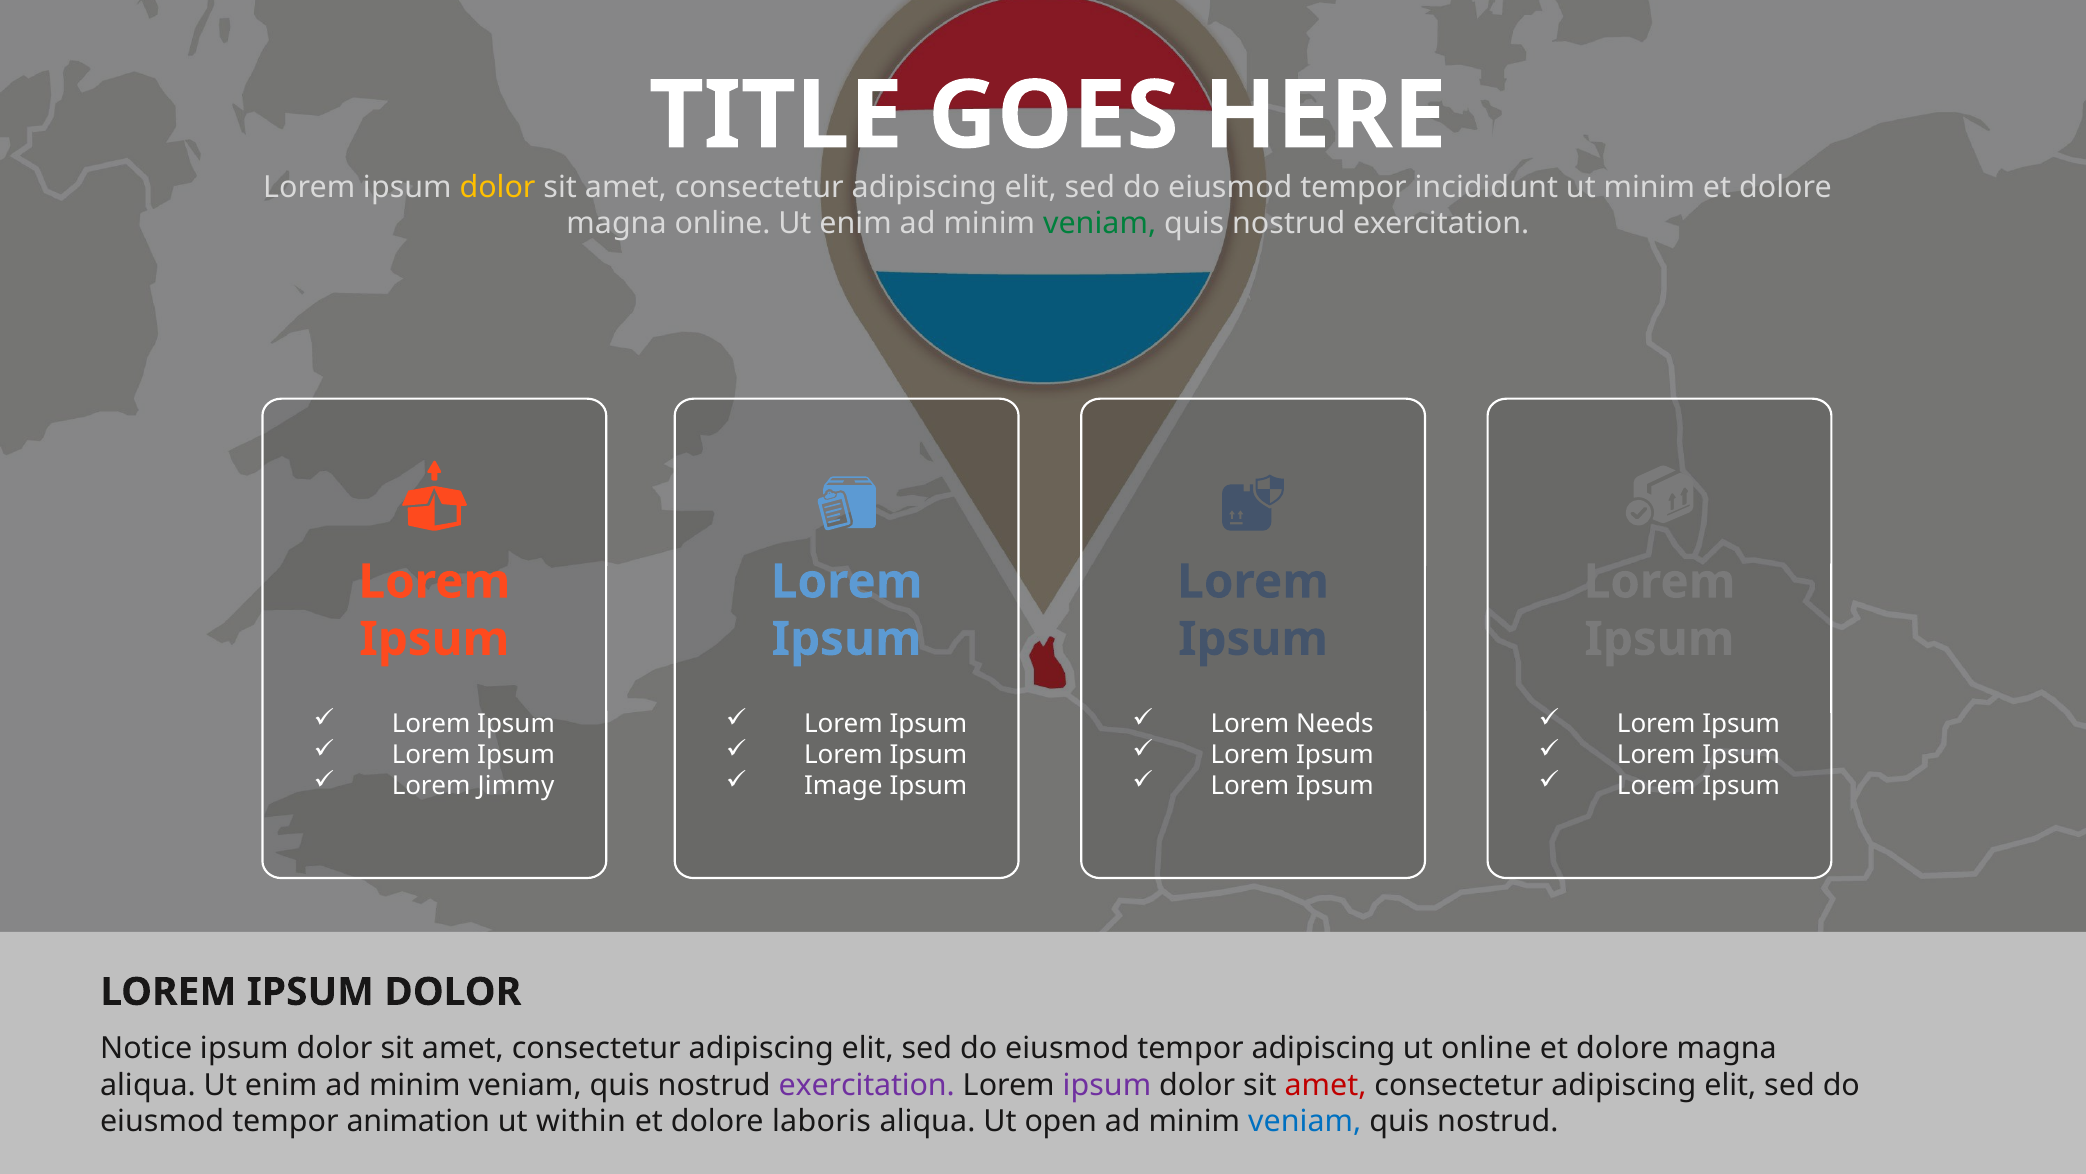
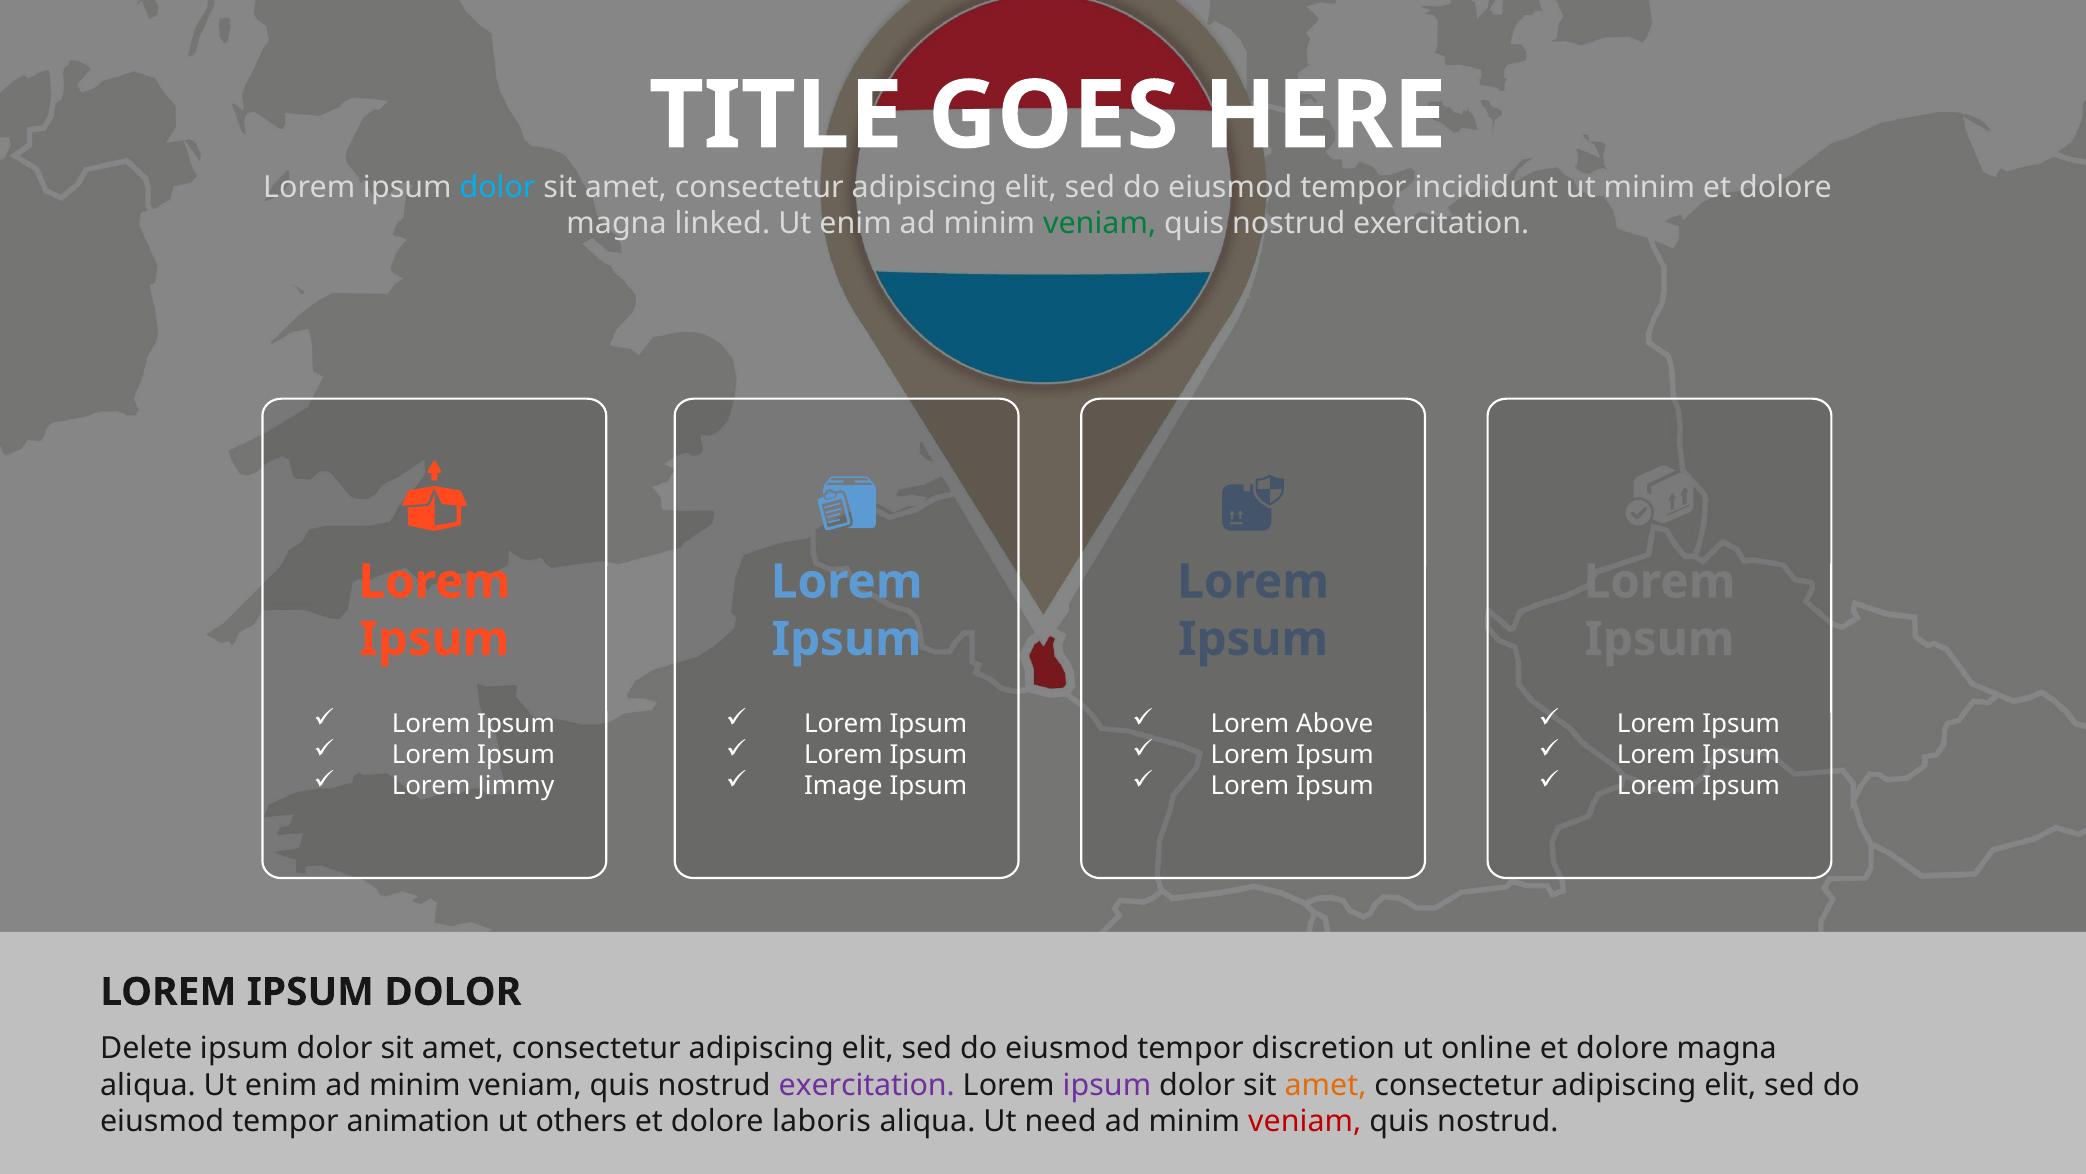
dolor colour: yellow -> light blue (498, 187)
magna online: online -> linked (722, 223)
Needs: Needs -> Above (1335, 723)
Notice: Notice -> Delete (146, 1048)
tempor adipiscing: adipiscing -> discretion (1323, 1048)
amet colour: red -> orange (1326, 1085)
within: within -> others (581, 1121)
open: open -> need (1061, 1121)
veniam colour: blue -> red (1305, 1121)
